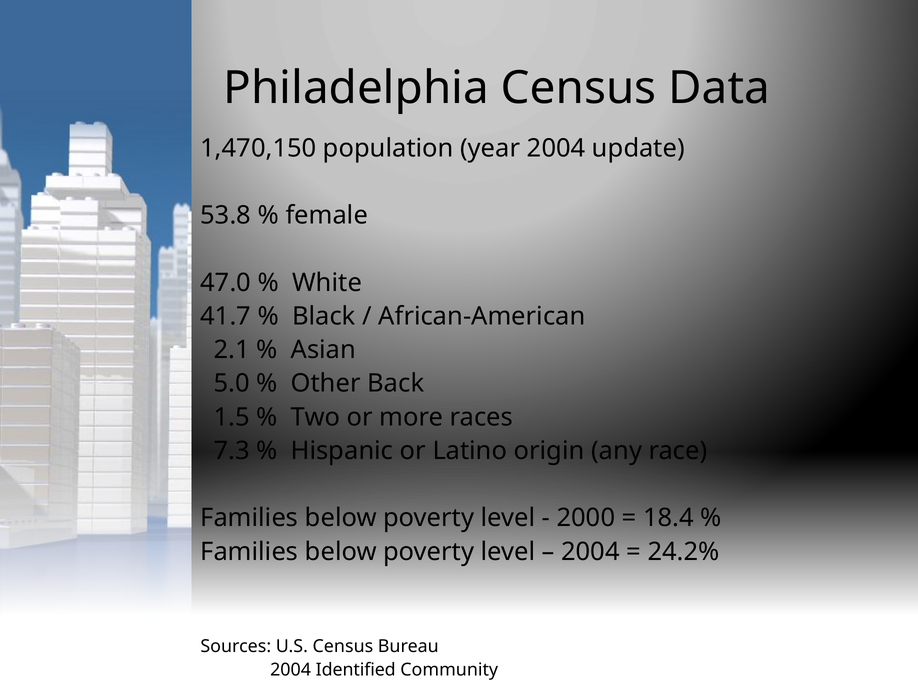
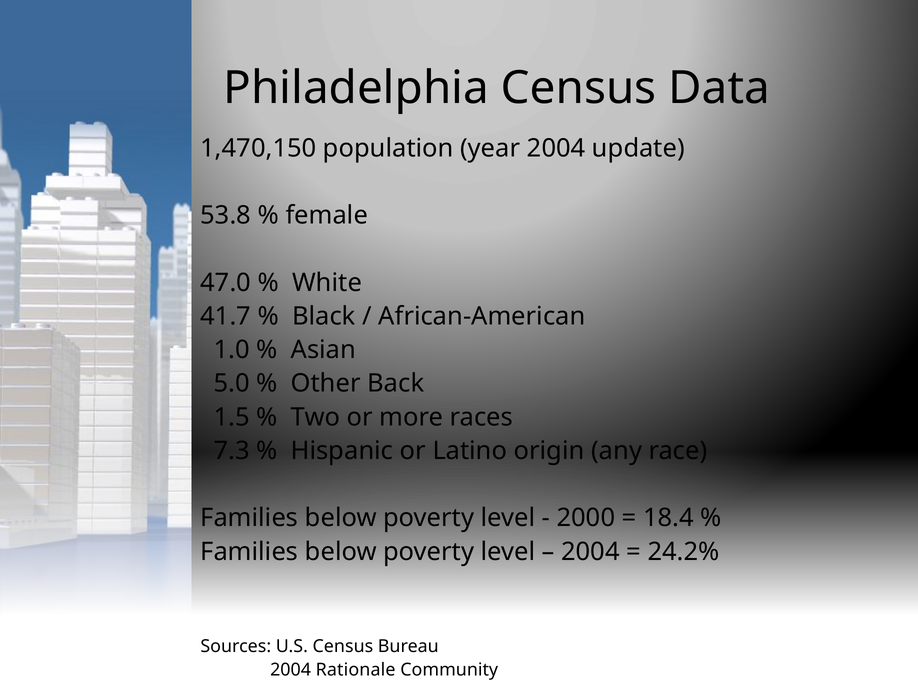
2.1: 2.1 -> 1.0 (232, 350)
Identified: Identified -> Rationale (356, 670)
